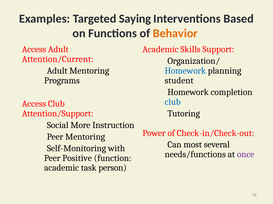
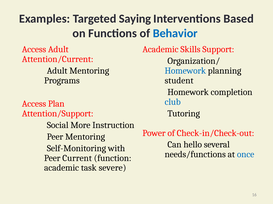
Behavior colour: orange -> blue (175, 33)
Access Club: Club -> Plan (56, 104)
most: most -> hello (193, 145)
once colour: purple -> blue (246, 155)
Positive: Positive -> Current (77, 159)
person: person -> severe (112, 168)
